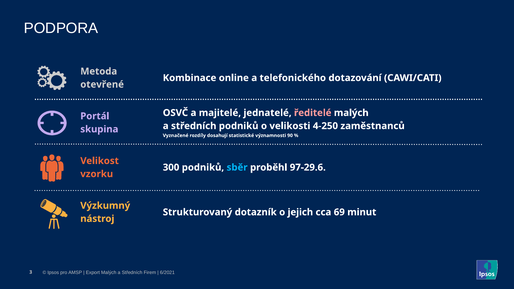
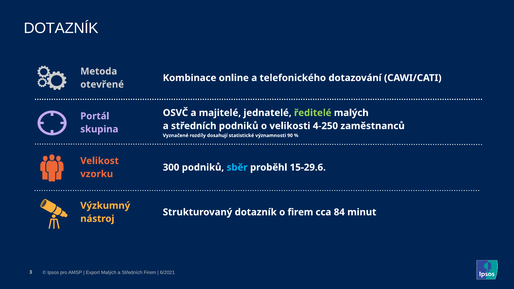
PODPORA: PODPORA -> DOTAZNÍK (61, 28)
ředitelé colour: pink -> light green (313, 113)
97-29.6: 97-29.6 -> 15-29.6 (308, 167)
o jejich: jejich -> firem (300, 212)
69: 69 -> 84 (339, 212)
